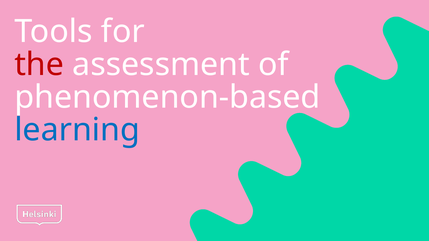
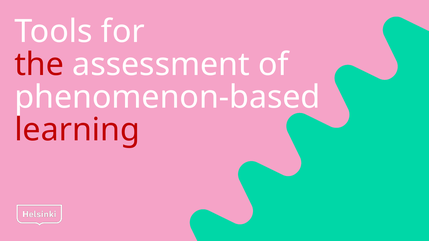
learning colour: blue -> red (77, 130)
